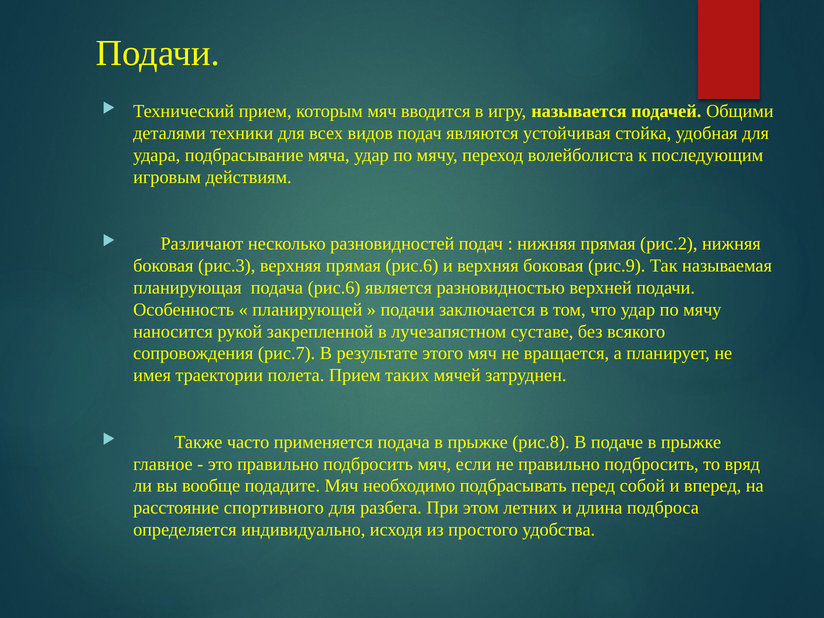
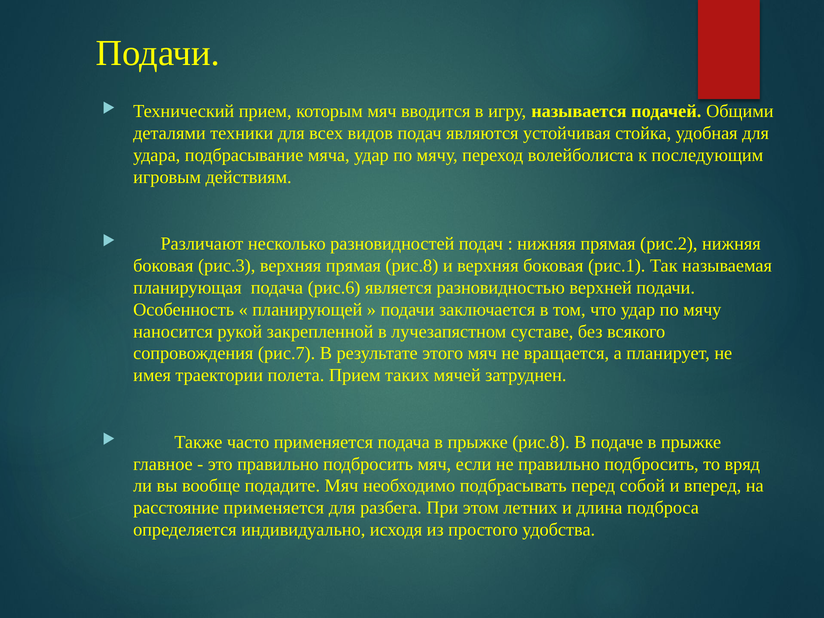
прямая рис.6: рис.6 -> рис.8 (412, 266)
рис.9: рис.9 -> рис.1 (617, 266)
расстояние спортивного: спортивного -> применяется (274, 508)
